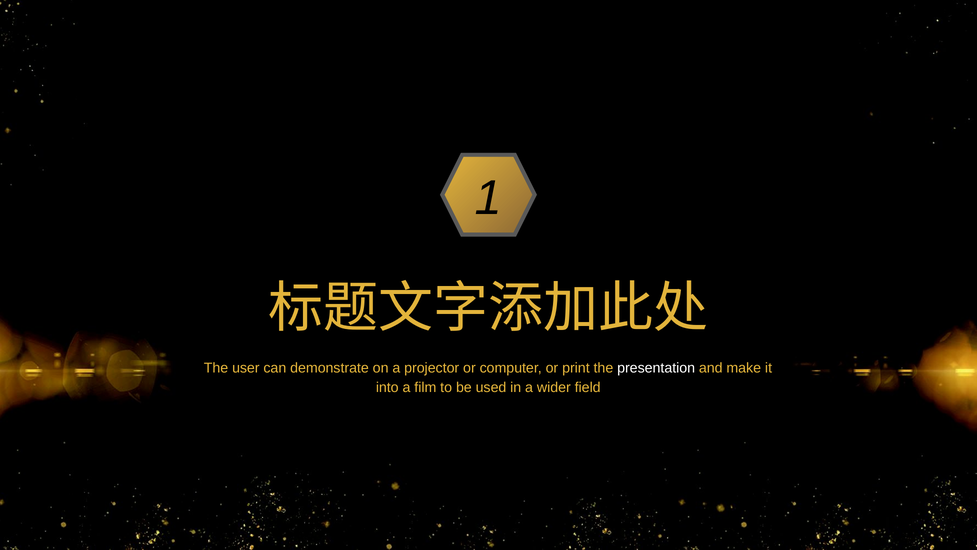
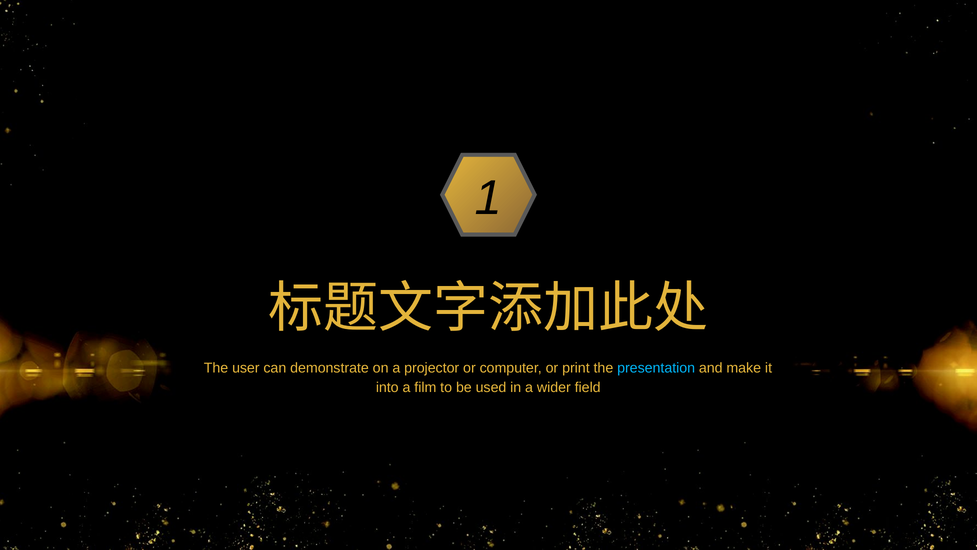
presentation colour: white -> light blue (656, 368)
